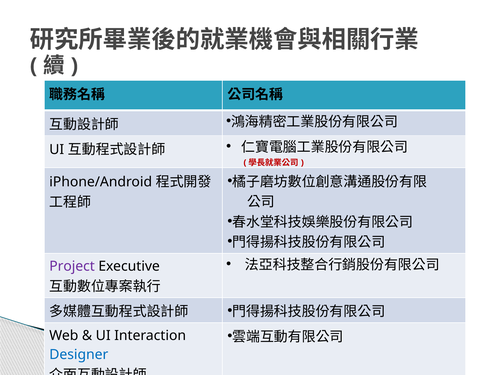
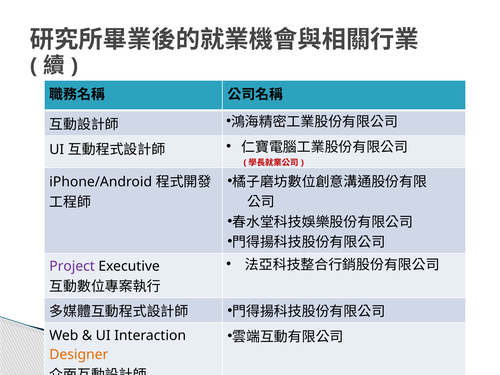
Designer colour: blue -> orange (79, 355)
